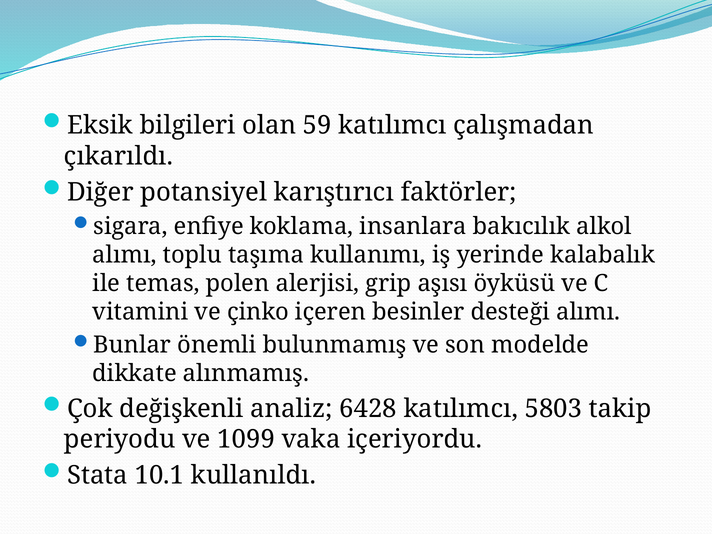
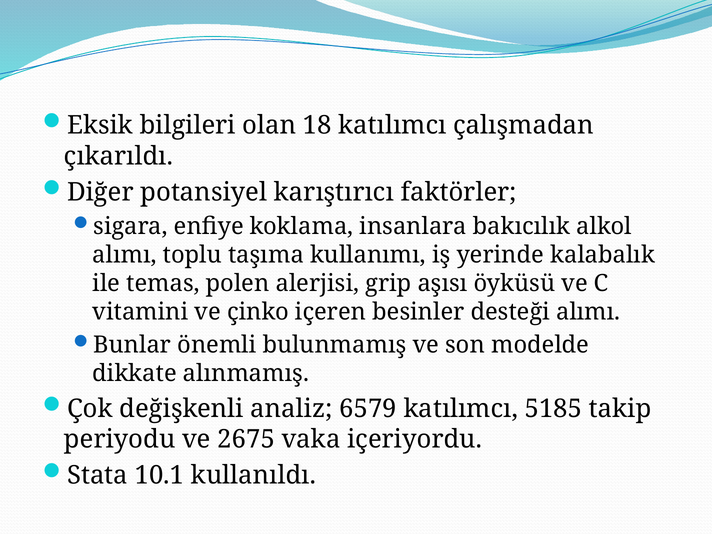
59: 59 -> 18 (317, 125)
6428: 6428 -> 6579 (368, 409)
5803: 5803 -> 5185 (553, 409)
1099: 1099 -> 2675 (246, 439)
